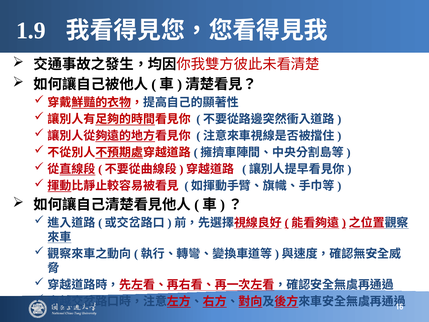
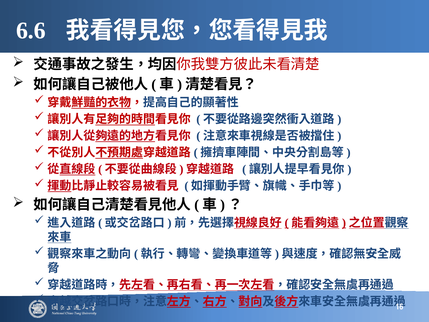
1.9: 1.9 -> 6.6 (31, 30)
